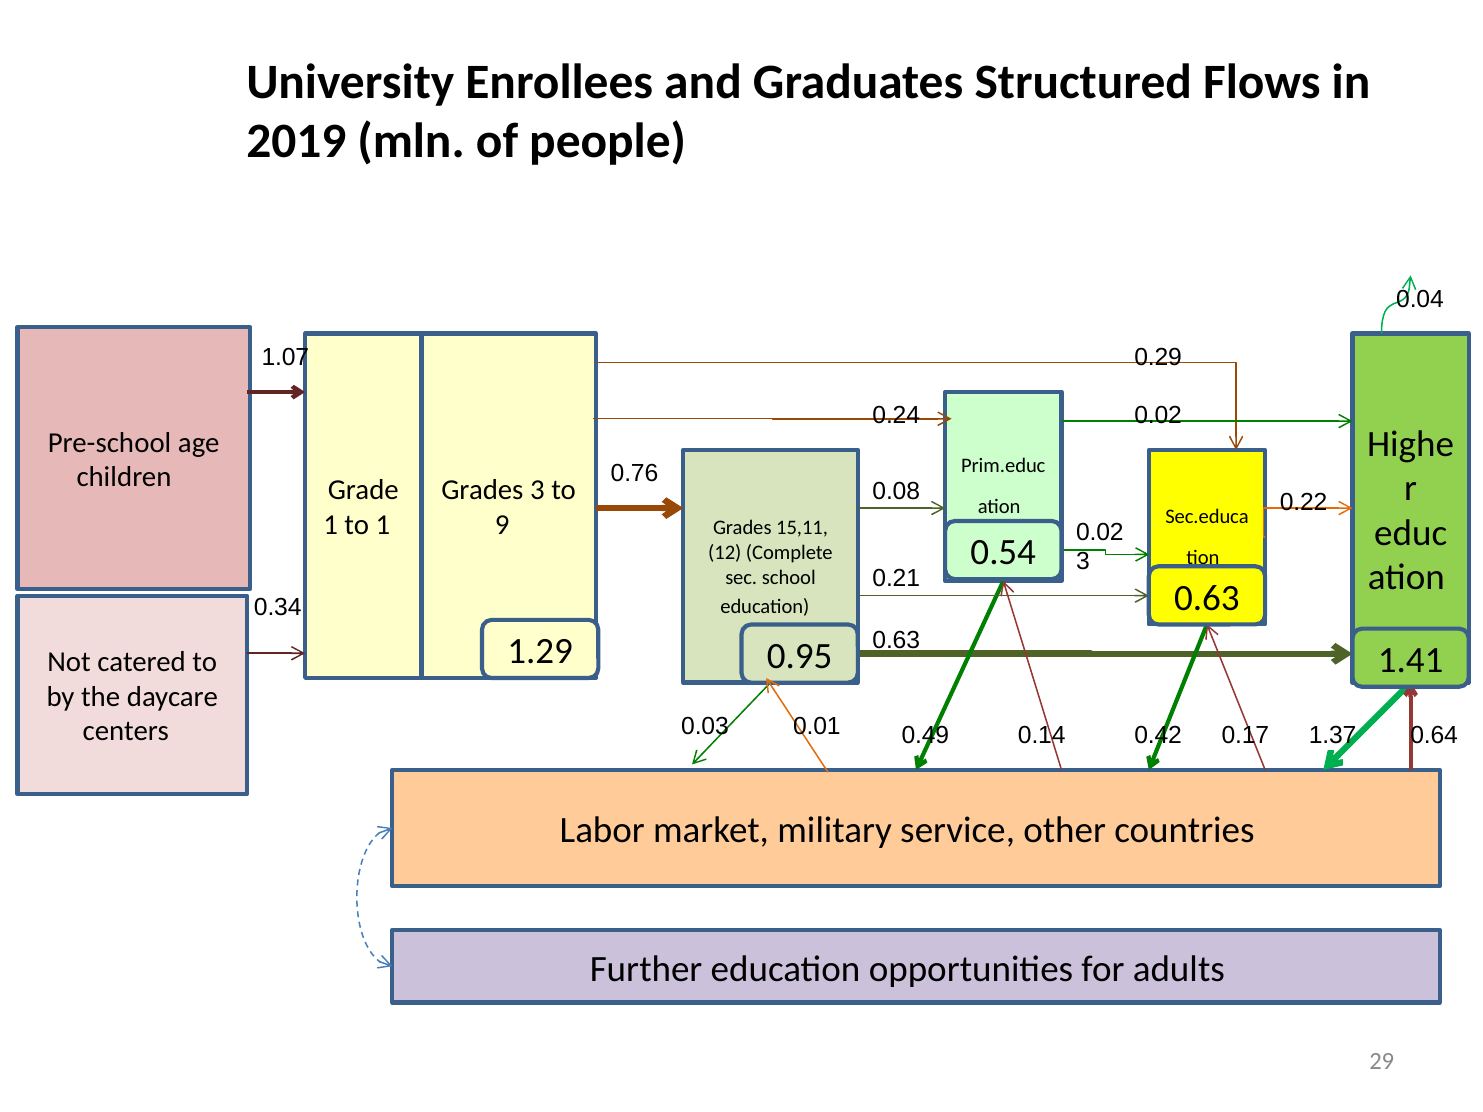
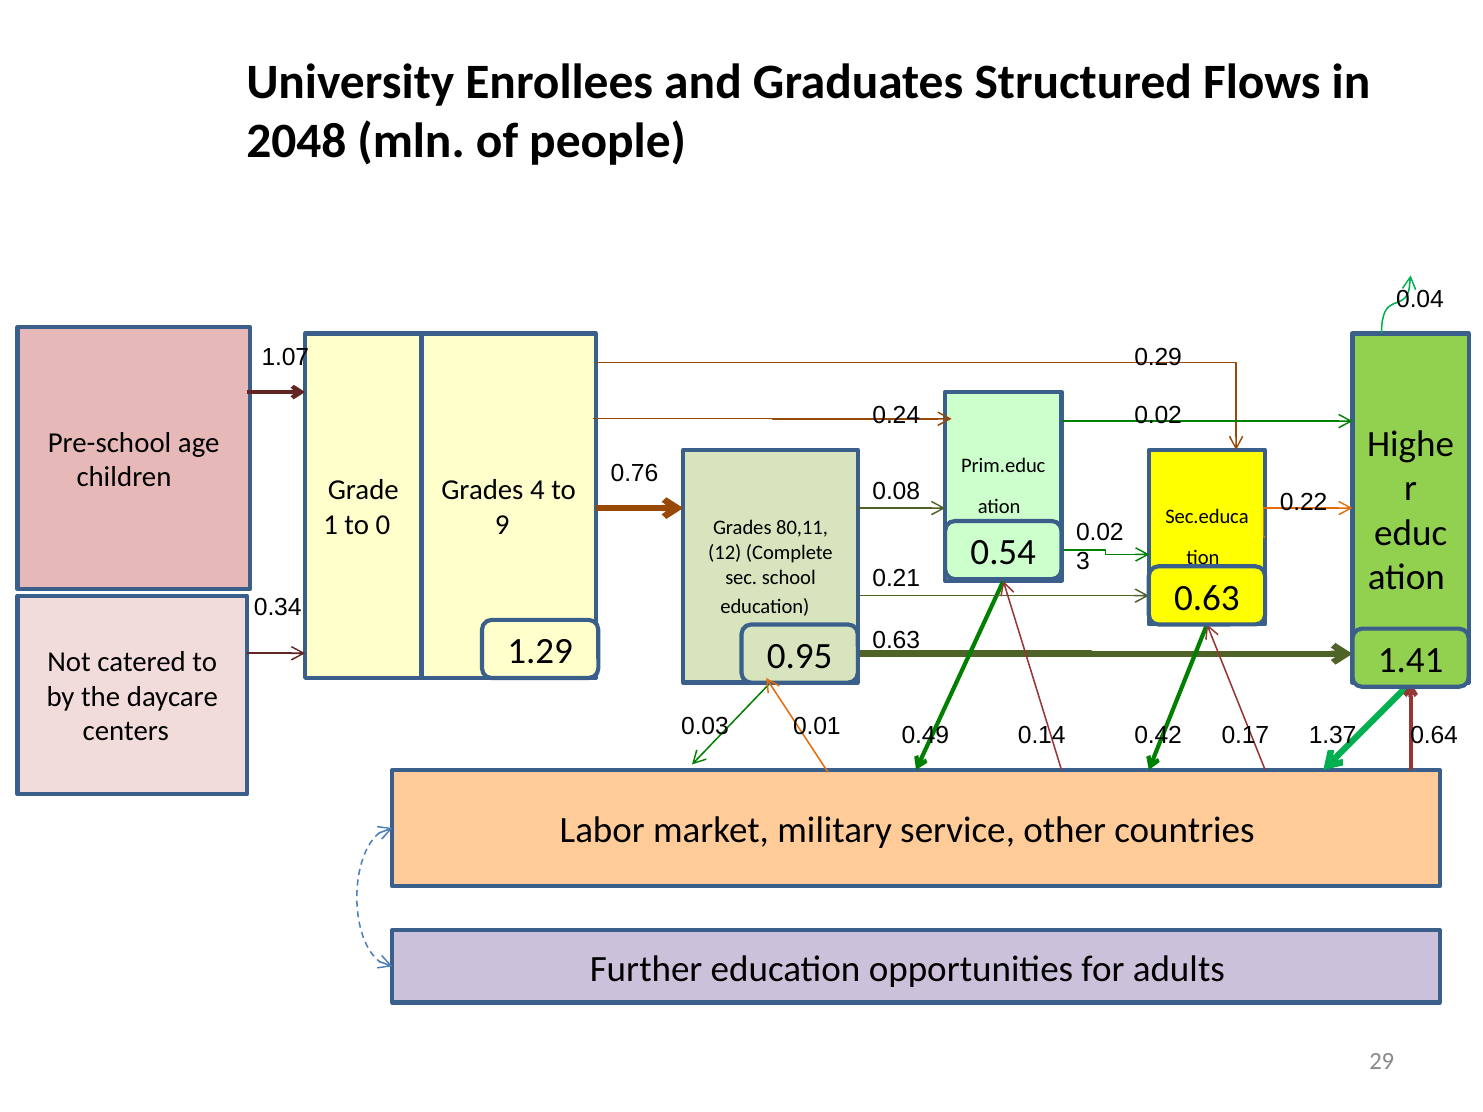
2019: 2019 -> 2048 (296, 141)
Grades 3: 3 -> 4 (538, 491)
to 1: 1 -> 0 (383, 525)
15,11: 15,11 -> 80,11 (802, 528)
